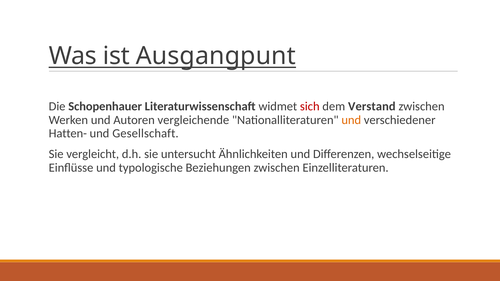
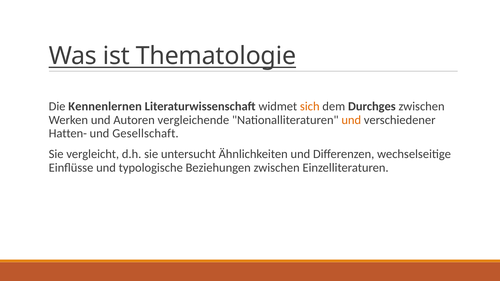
Ausgangpunt: Ausgangpunt -> Thematologie (216, 56)
Schopenhauer: Schopenhauer -> Kennenlernen (105, 107)
sich colour: red -> orange (310, 107)
Verstand: Verstand -> Durchges (372, 107)
